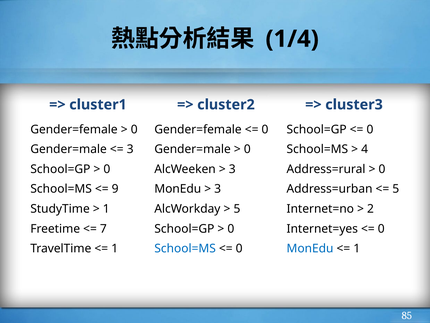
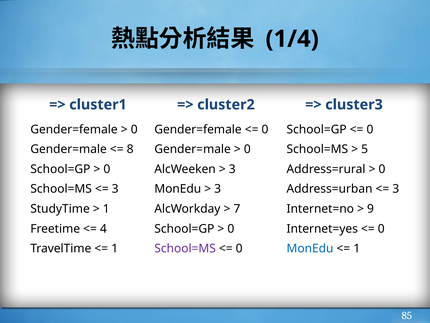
3: 3 -> 8 (130, 149)
4: 4 -> 5 (365, 149)
9: 9 -> 3 (115, 189)
5: 5 -> 3 (396, 189)
5: 5 -> 7 (237, 209)
2: 2 -> 9 (370, 209)
7: 7 -> 4 (103, 228)
School=MS colour: blue -> purple (185, 248)
